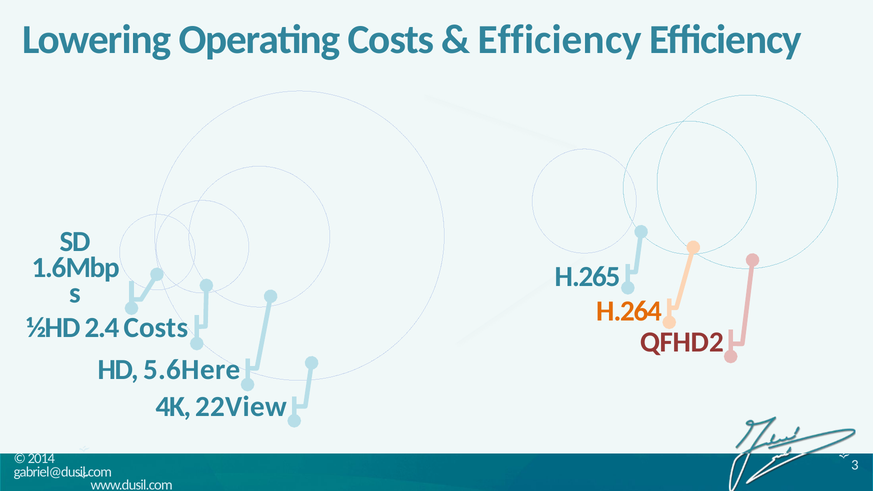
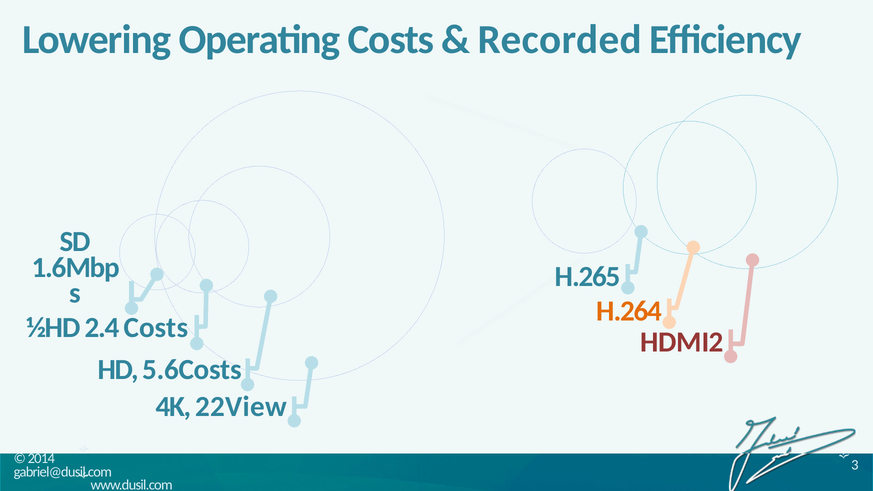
Efficiency: Efficiency -> Recorded (560, 40)
QFHD2: QFHD2 -> HDMI2 (682, 342)
5.6Here: 5.6Here -> 5.6Costs (192, 370)
